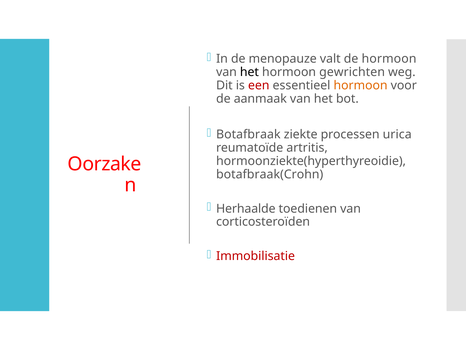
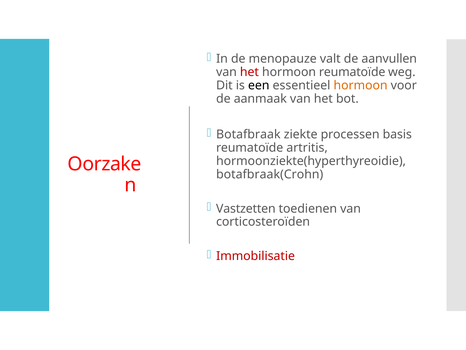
de hormoon: hormoon -> aanvullen (389, 59)
het colour: black -> red (249, 72)
hormoon gewrichten: gewrichten -> reumatoïde (352, 72)
een colour: red -> black (259, 85)
urica: urica -> basis (397, 134)
Herhaalde: Herhaalde -> Vastzetten (246, 208)
